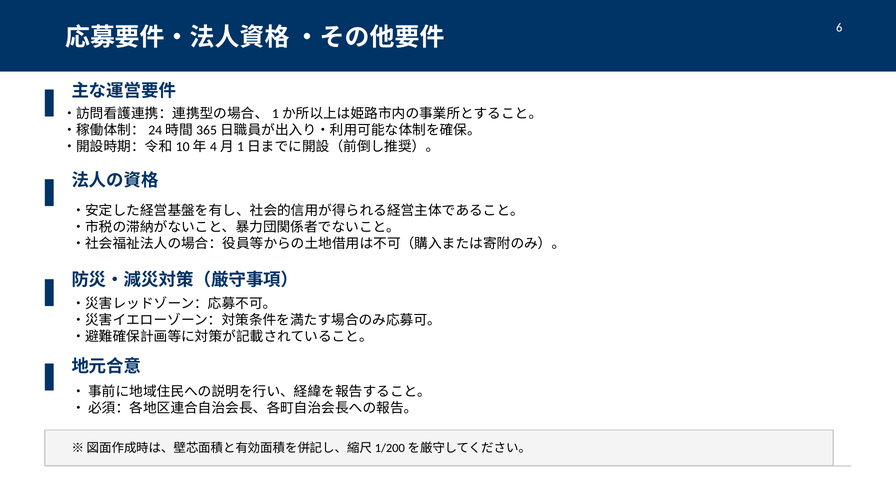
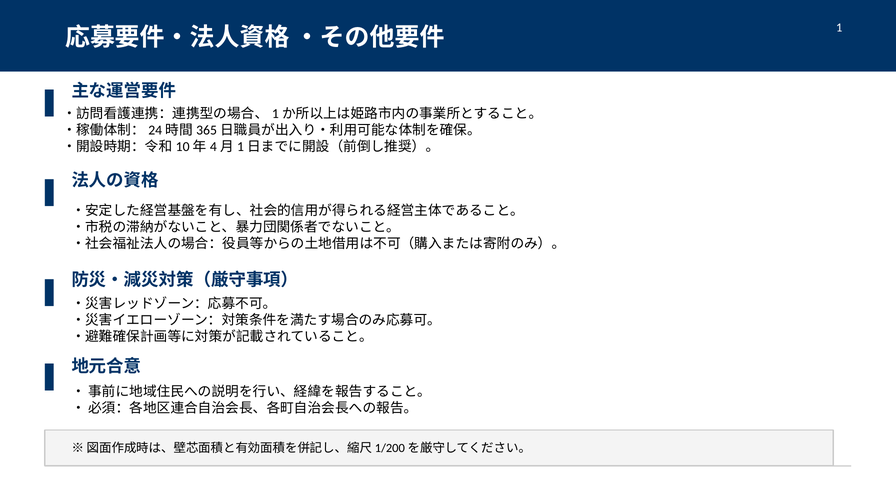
6: 6 -> 1 (839, 28)
